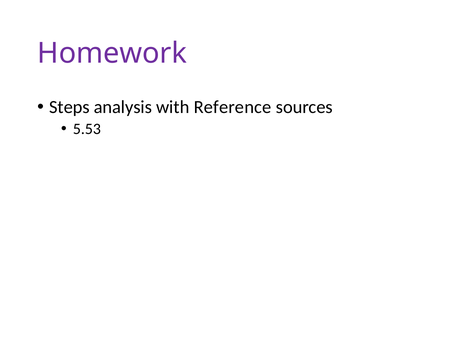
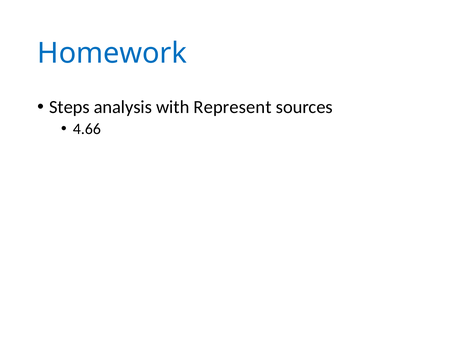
Homework colour: purple -> blue (112, 53)
Reference: Reference -> Represent (233, 107)
5.53: 5.53 -> 4.66 (87, 129)
